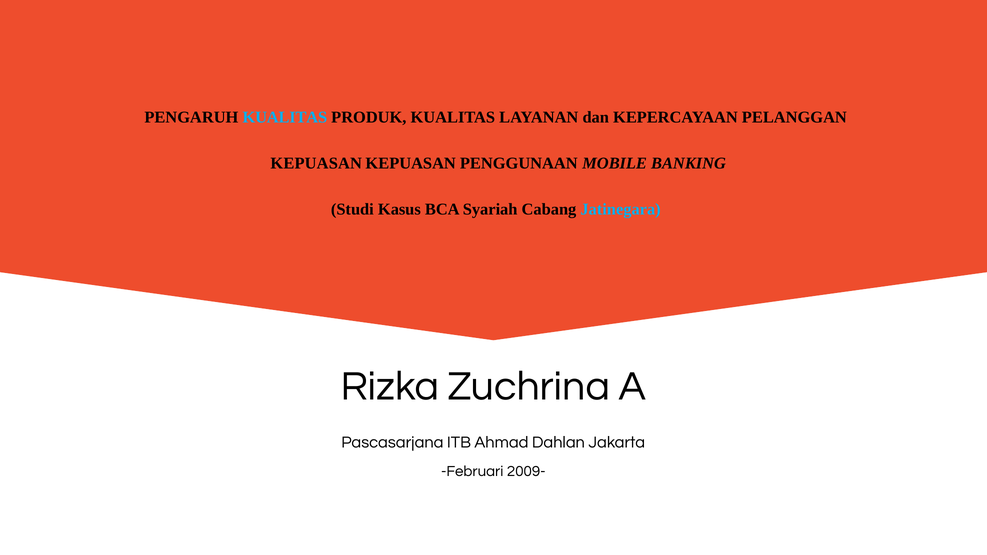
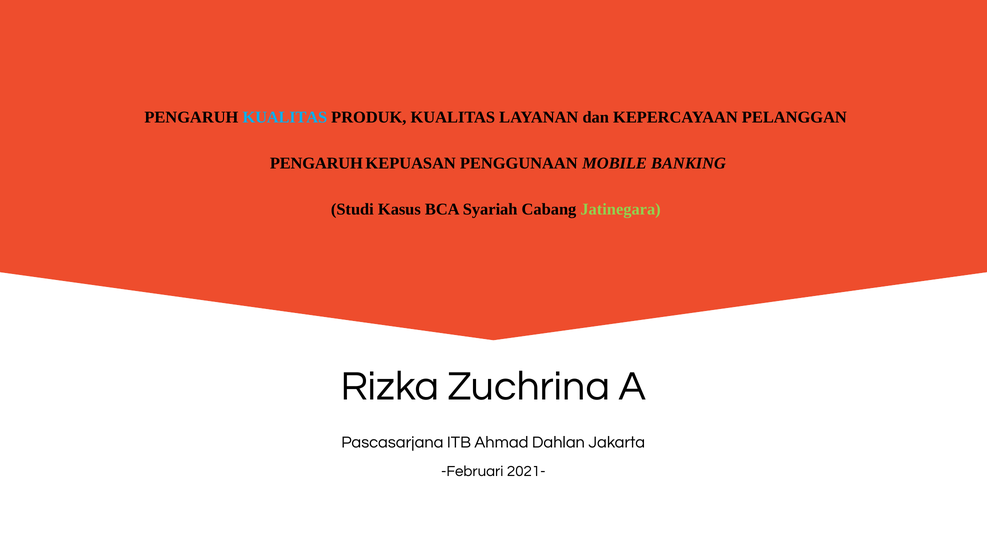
KEPUASAN: KEPUASAN -> PENGARUH (316, 164)
Jatinegara colour: light blue -> light green (621, 210)
2009-: 2009- -> 2021- (526, 471)
